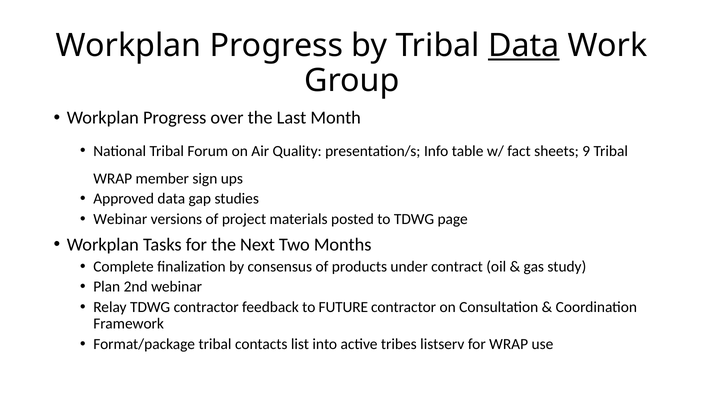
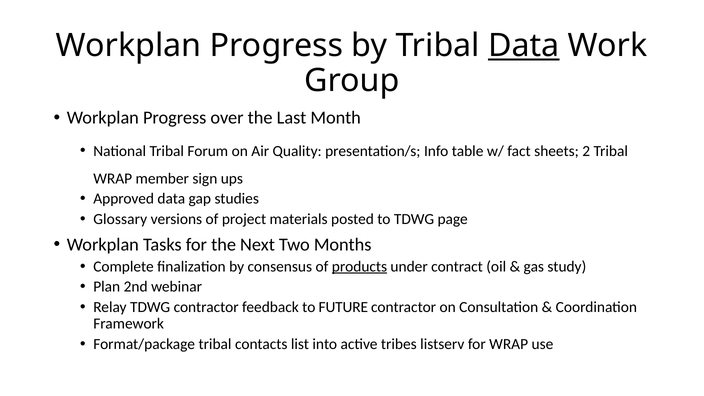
9: 9 -> 2 (586, 151)
Webinar: Webinar -> Glossary (120, 219)
products underline: none -> present (359, 267)
